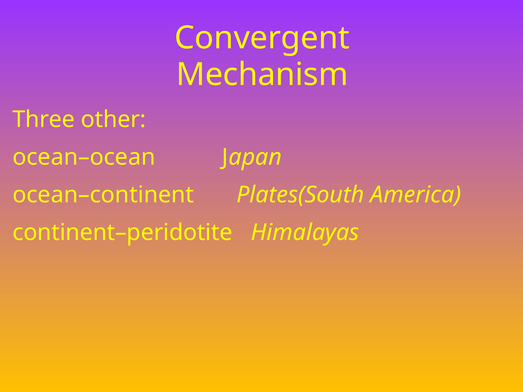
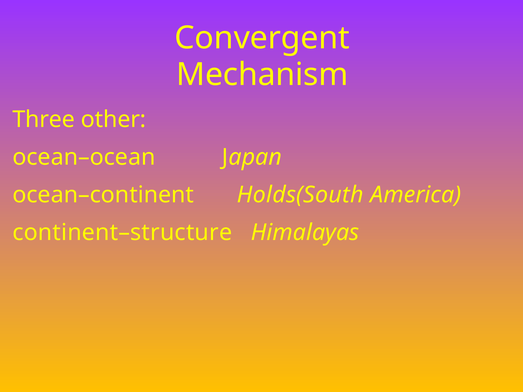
Plates(South: Plates(South -> Holds(South (300, 195)
continent–peridotite: continent–peridotite -> continent–structure (122, 233)
